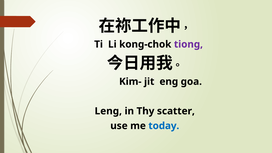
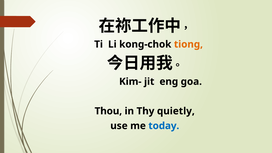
tiong colour: purple -> orange (188, 44)
Leng: Leng -> Thou (108, 111)
scatter: scatter -> quietly (176, 111)
